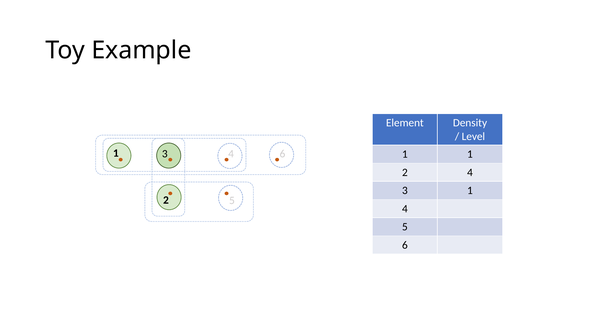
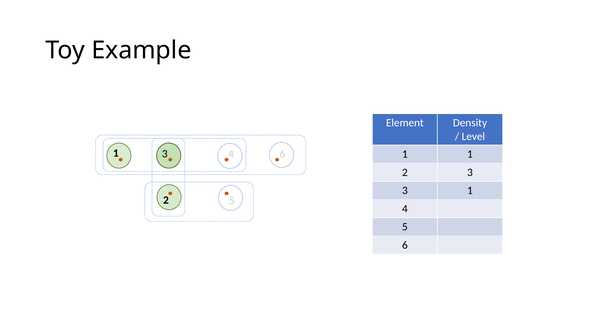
4: 4 -> 3 (470, 173)
